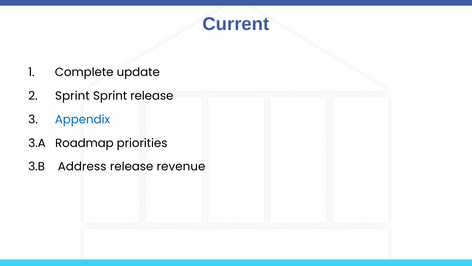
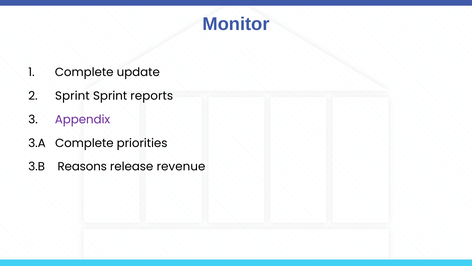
Current: Current -> Monitor (236, 24)
Sprint release: release -> reports (152, 96)
Appendix colour: blue -> purple (83, 119)
3.A Roadmap: Roadmap -> Complete (84, 143)
Address: Address -> Reasons (82, 166)
